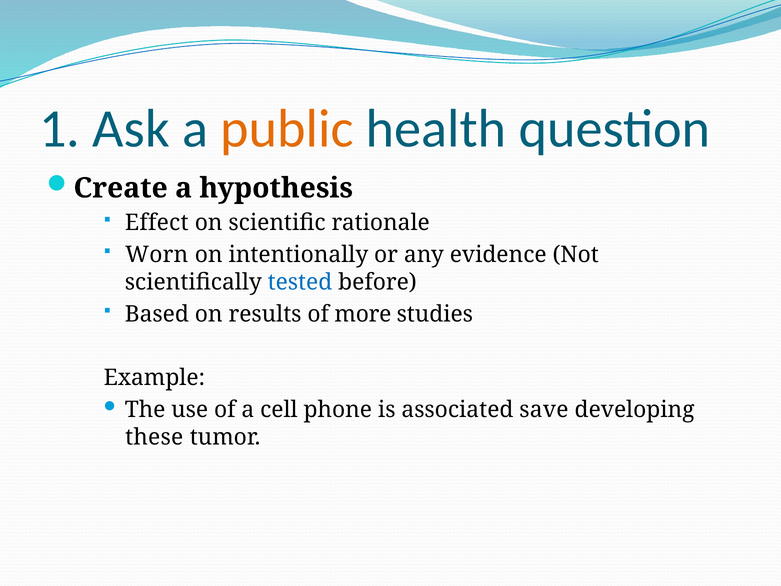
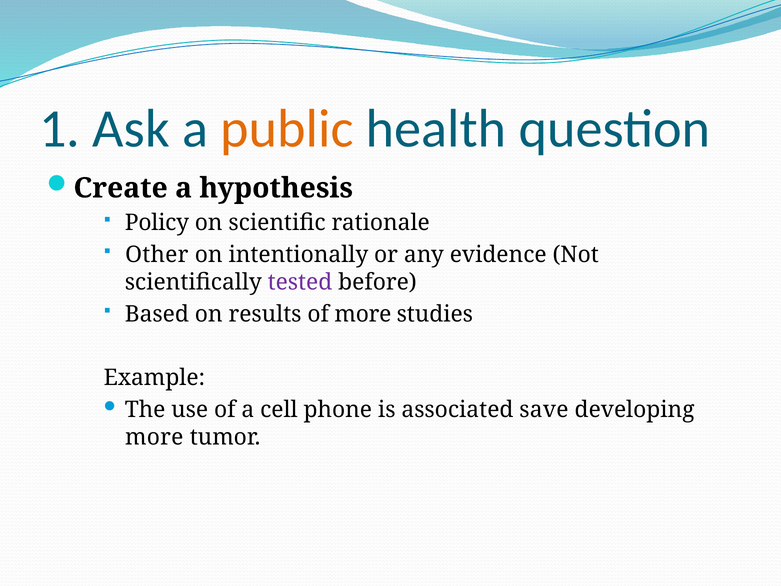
Effect: Effect -> Policy (157, 223)
Worn: Worn -> Other (157, 255)
tested colour: blue -> purple (300, 282)
these: these -> more (154, 437)
